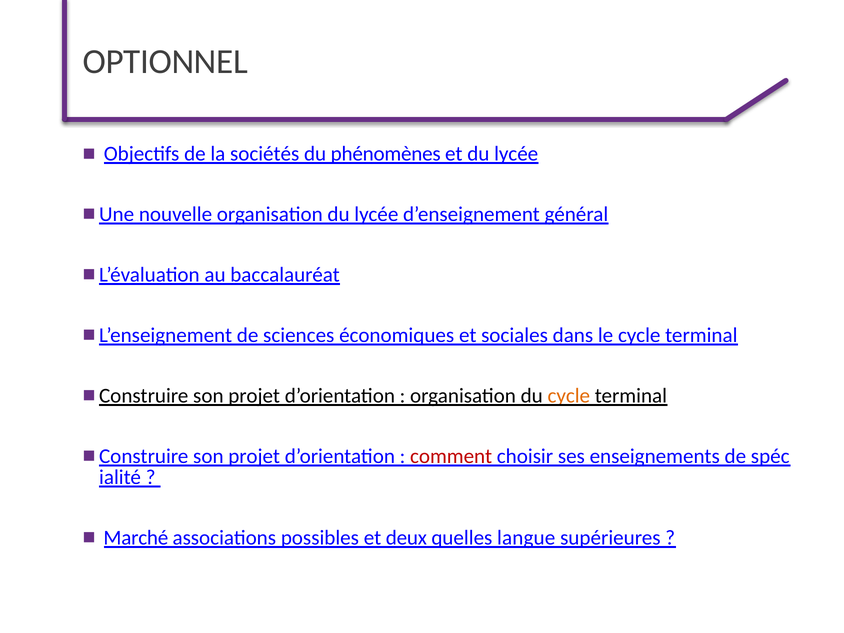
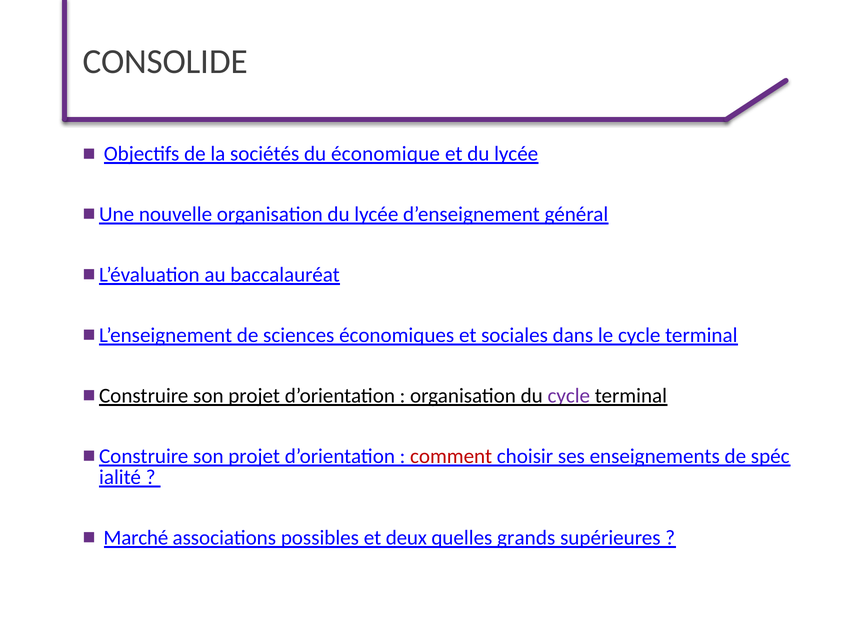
OPTIONNEL: OPTIONNEL -> CONSOLIDE (165, 62)
phénomènes: phénomènes -> économique (385, 154)
cycle colour: orange -> purple (569, 396)
langue: langue -> grands (526, 538)
